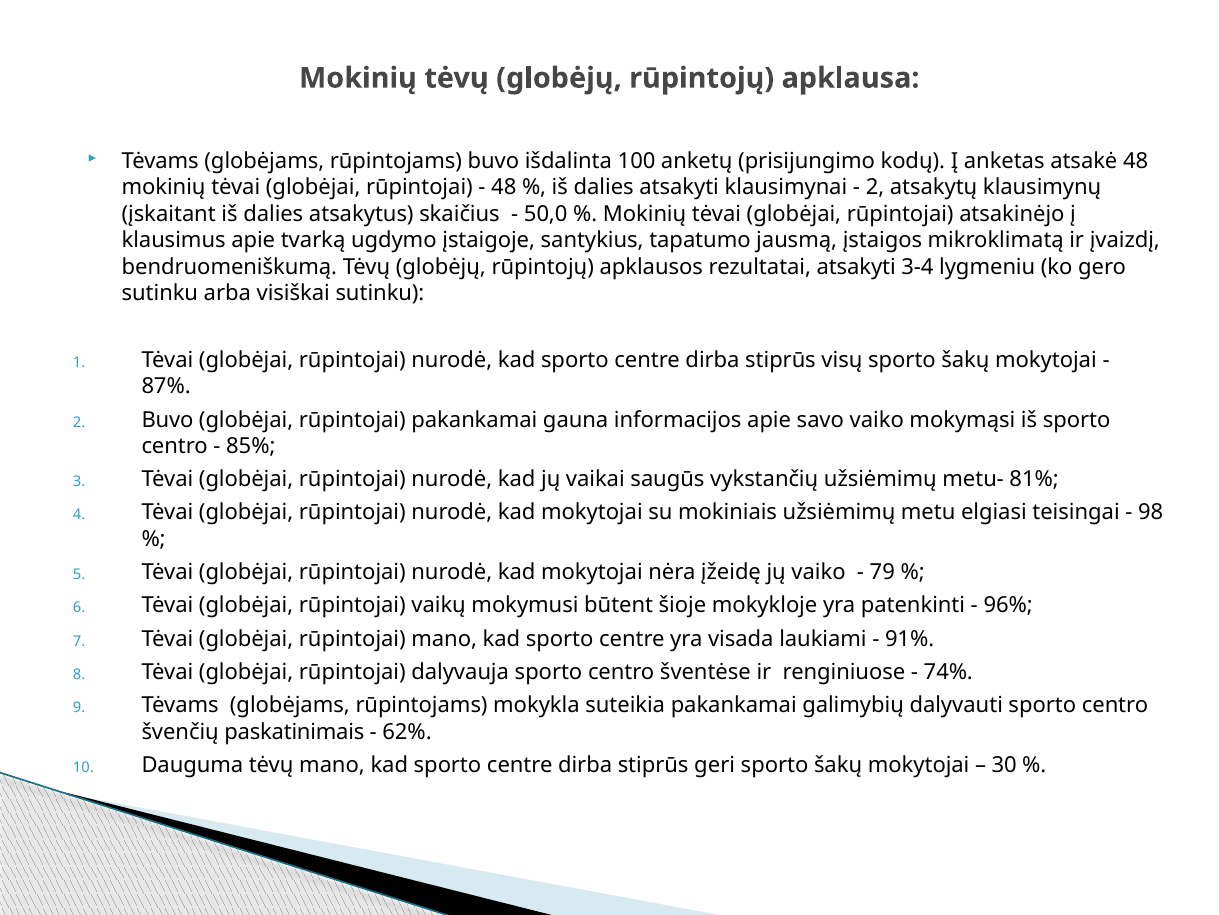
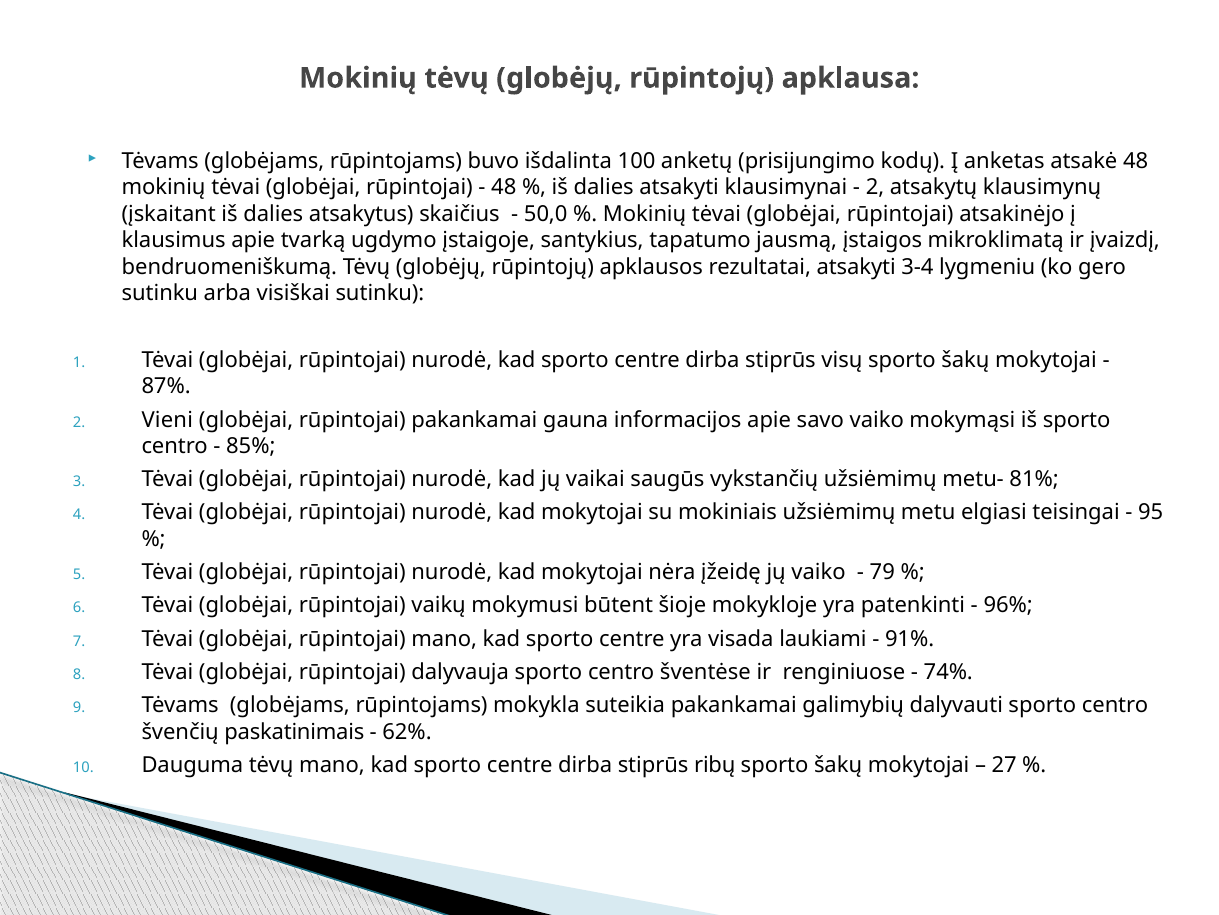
2 Buvo: Buvo -> Vieni (167, 419)
98: 98 -> 95 (1151, 512)
geri: geri -> ribų (715, 764)
30: 30 -> 27 (1004, 764)
